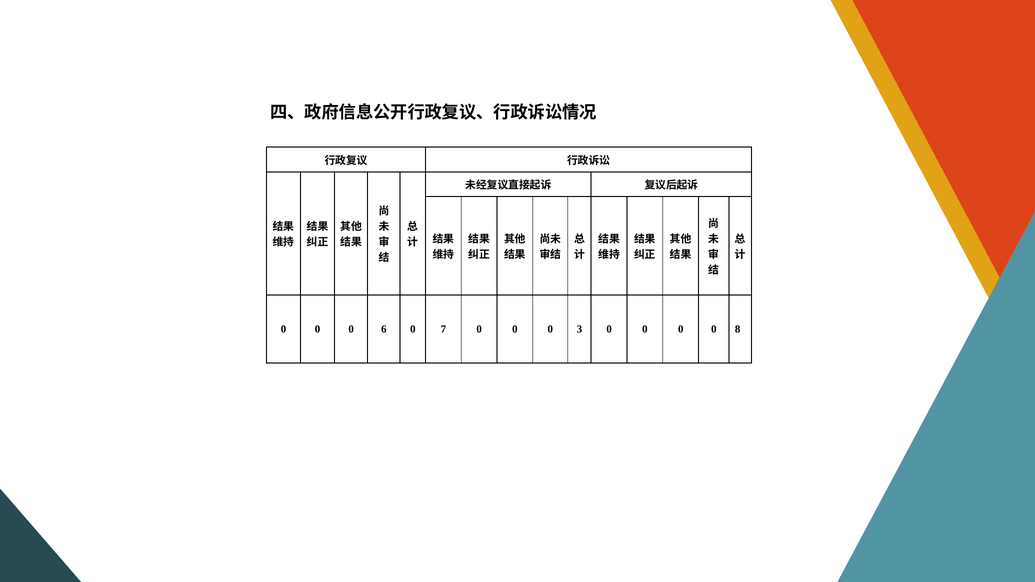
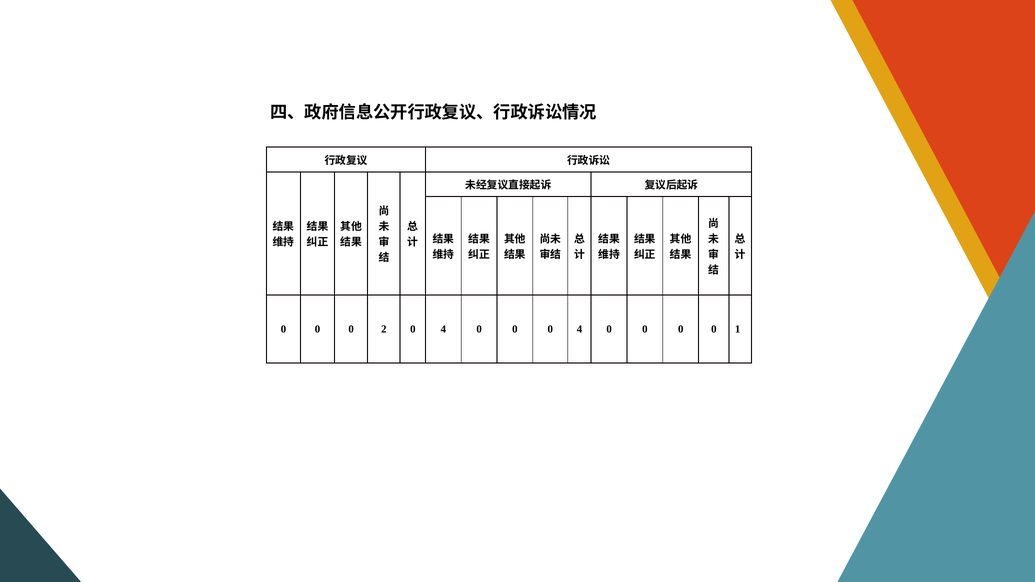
6: 6 -> 2 (384, 329)
7: 7 -> 4 (443, 329)
0 0 3: 3 -> 4 (580, 329)
8: 8 -> 1 (738, 329)
